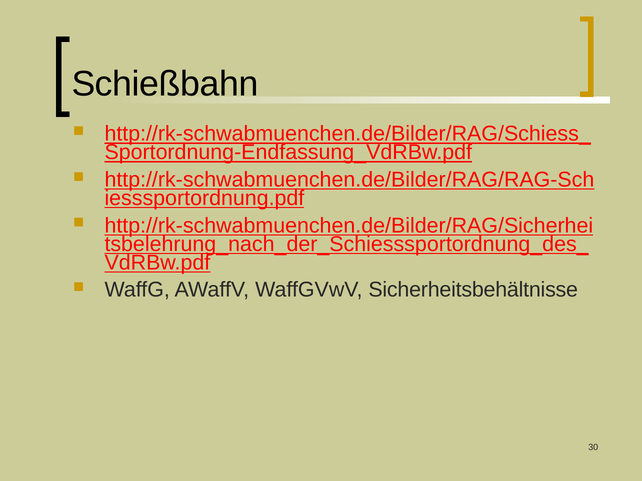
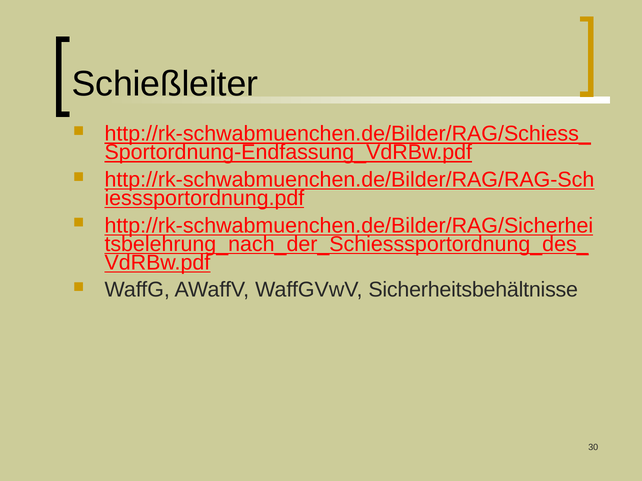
Schießbahn: Schießbahn -> Schießleiter (165, 84)
